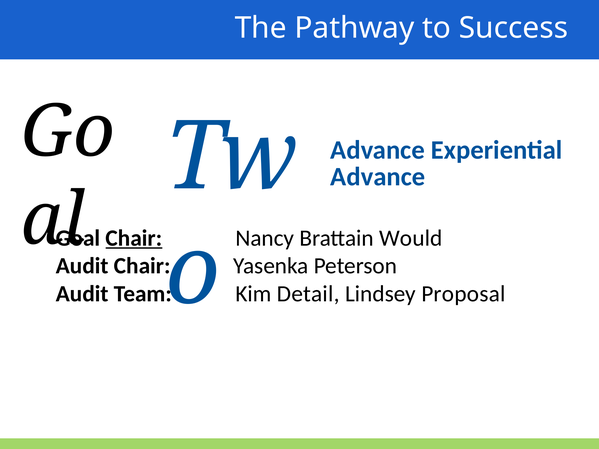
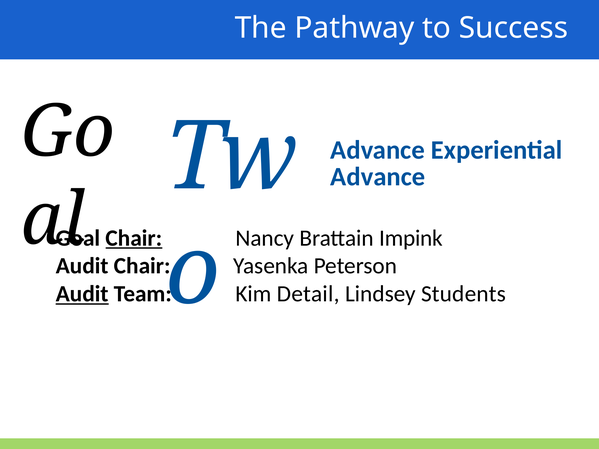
Would: Would -> Impink (411, 238)
Audit underline: none -> present (82, 294)
Proposal: Proposal -> Students (464, 294)
